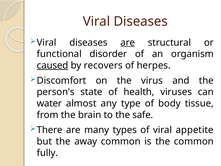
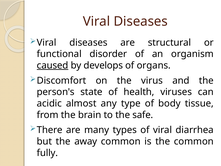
are underline: present -> none (128, 42)
recovers: recovers -> develops (103, 65)
herpes: herpes -> organs (154, 65)
water: water -> acidic (49, 103)
appetite: appetite -> diarrhea (195, 130)
